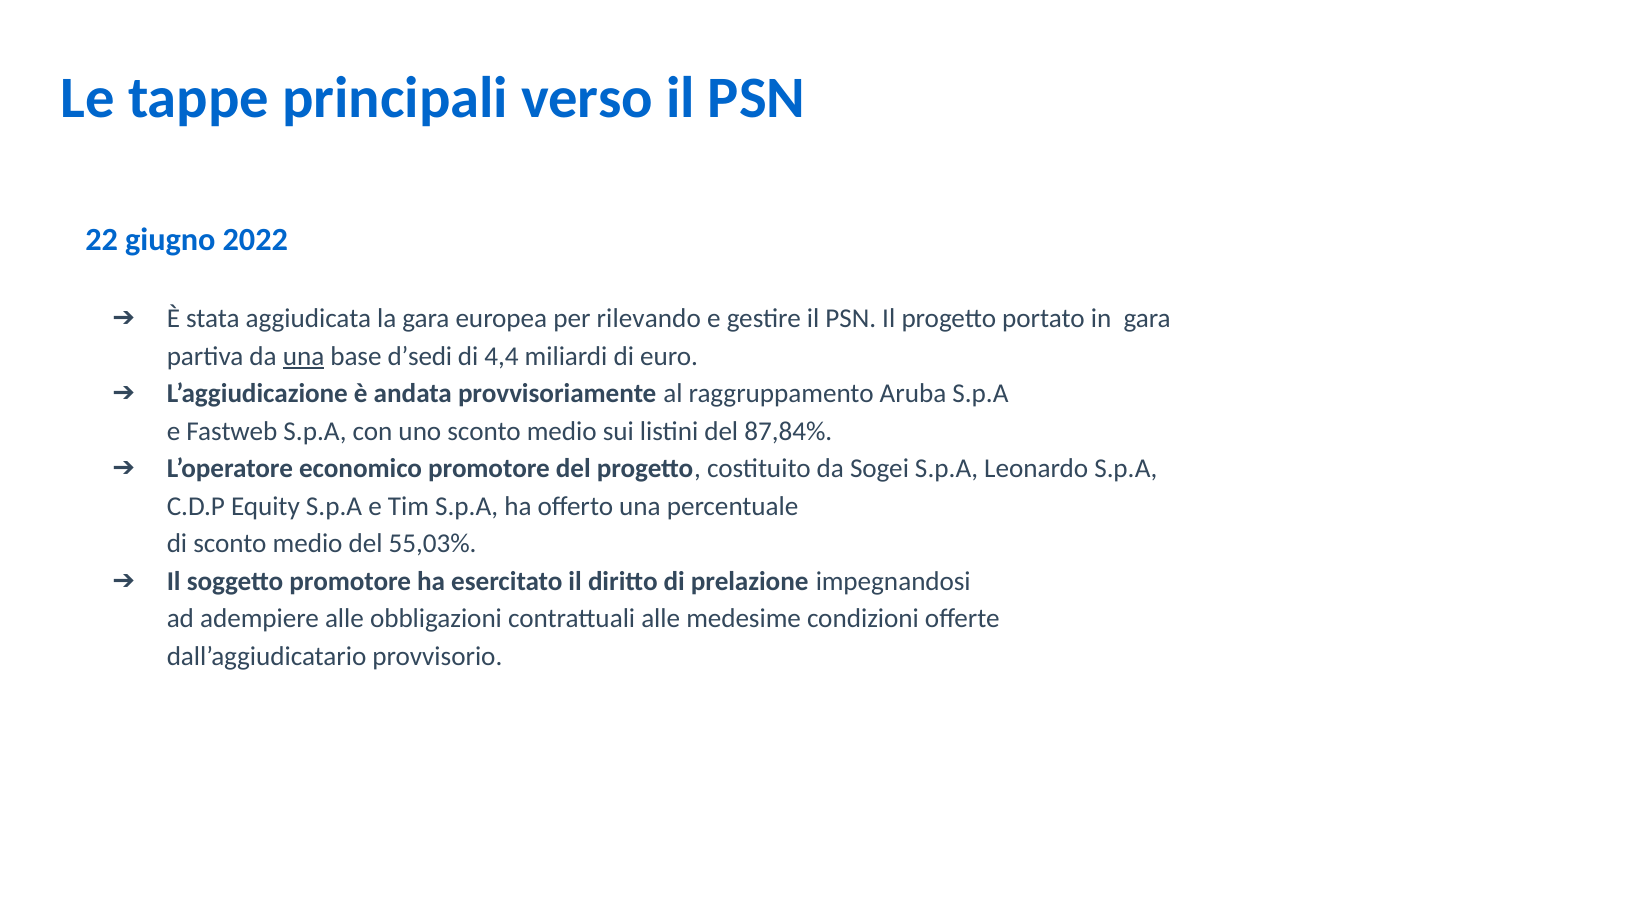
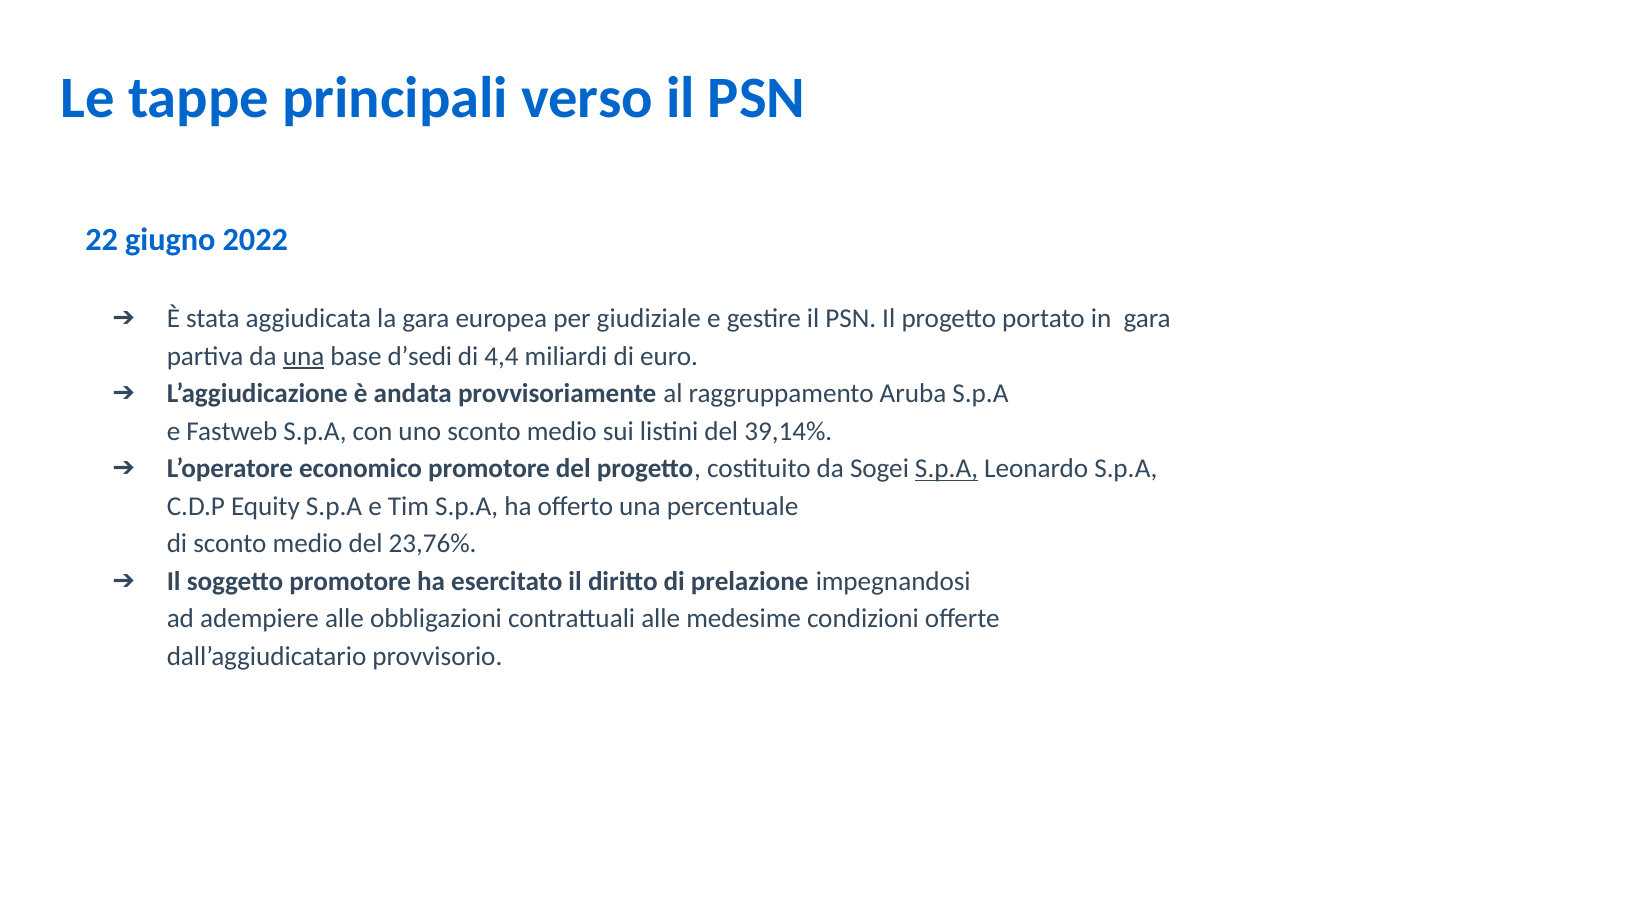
rilevando: rilevando -> giudiziale (649, 319)
87,84%: 87,84% -> 39,14% (788, 431)
S.p.A underline: none -> present (947, 469)
55,03%: 55,03% -> 23,76% (433, 544)
